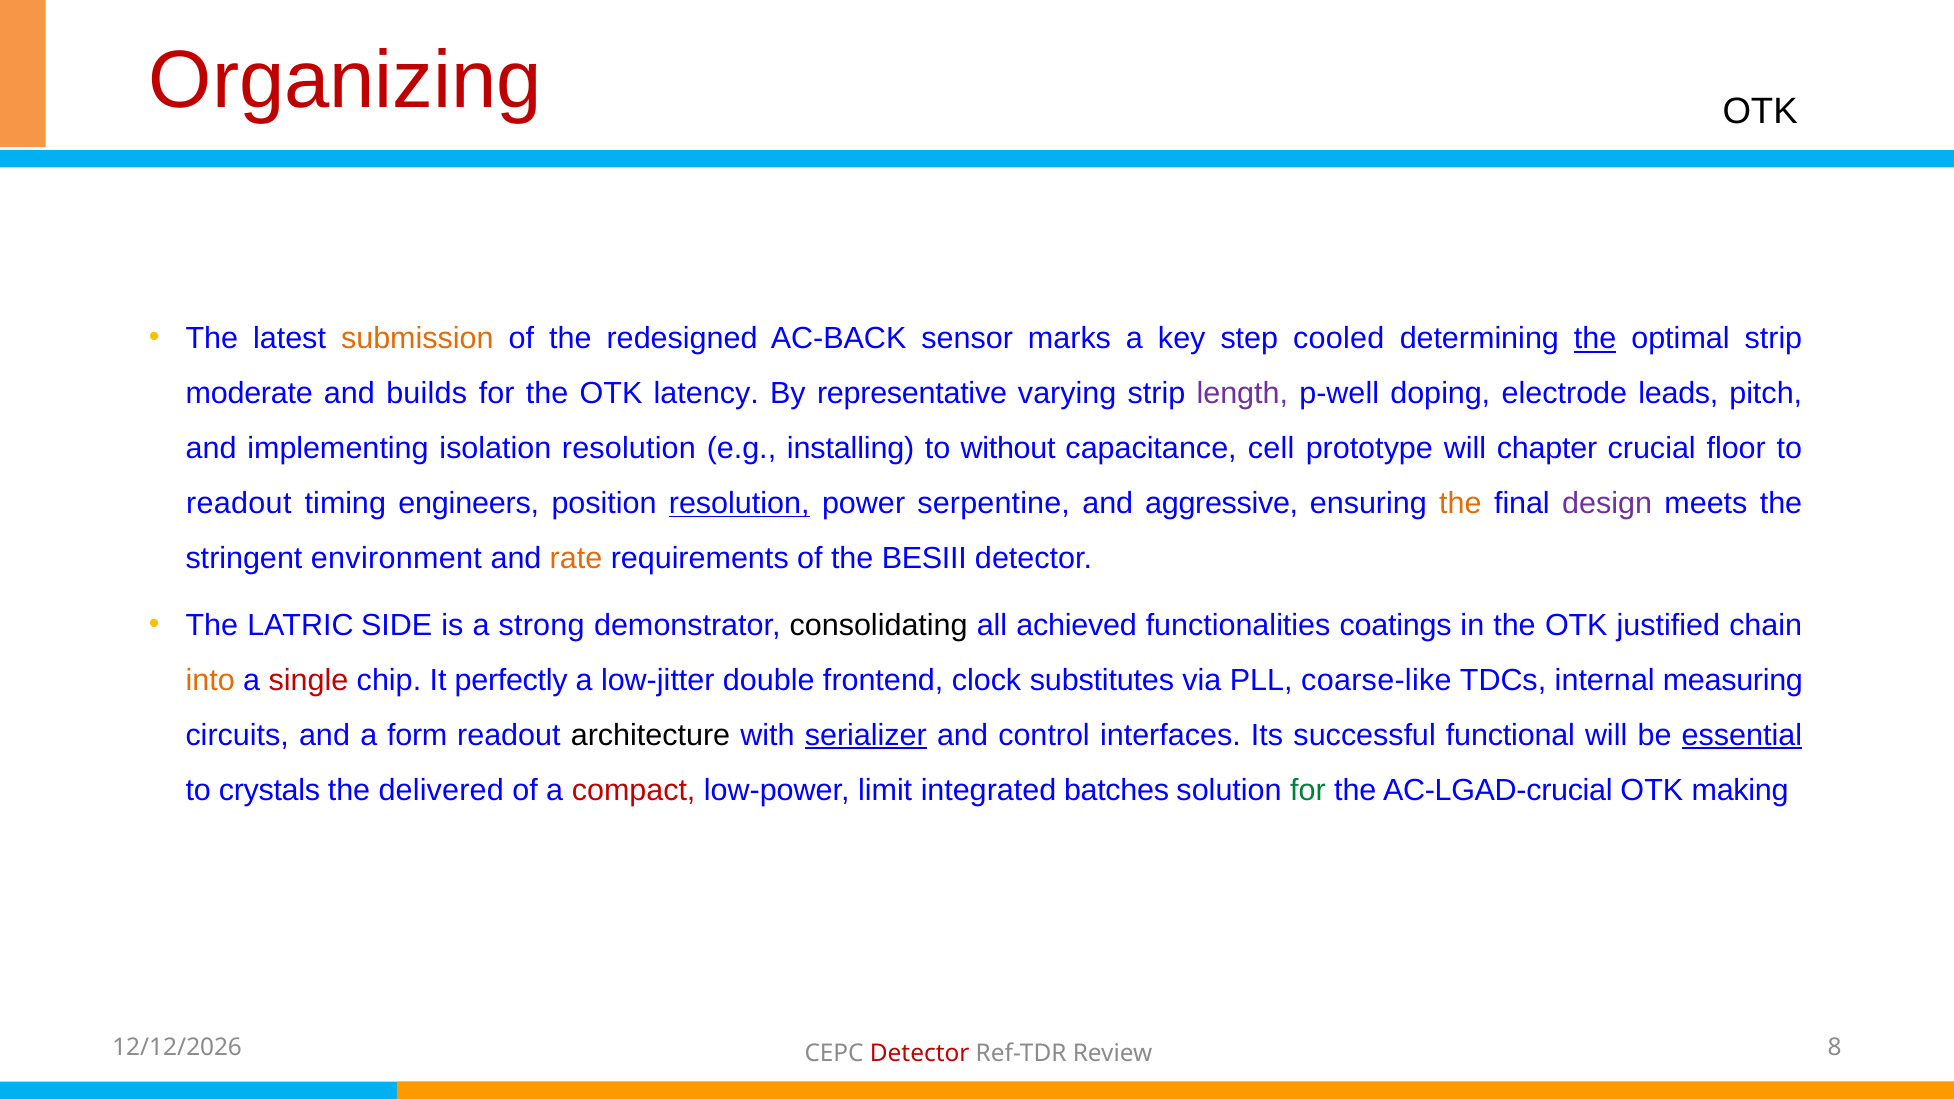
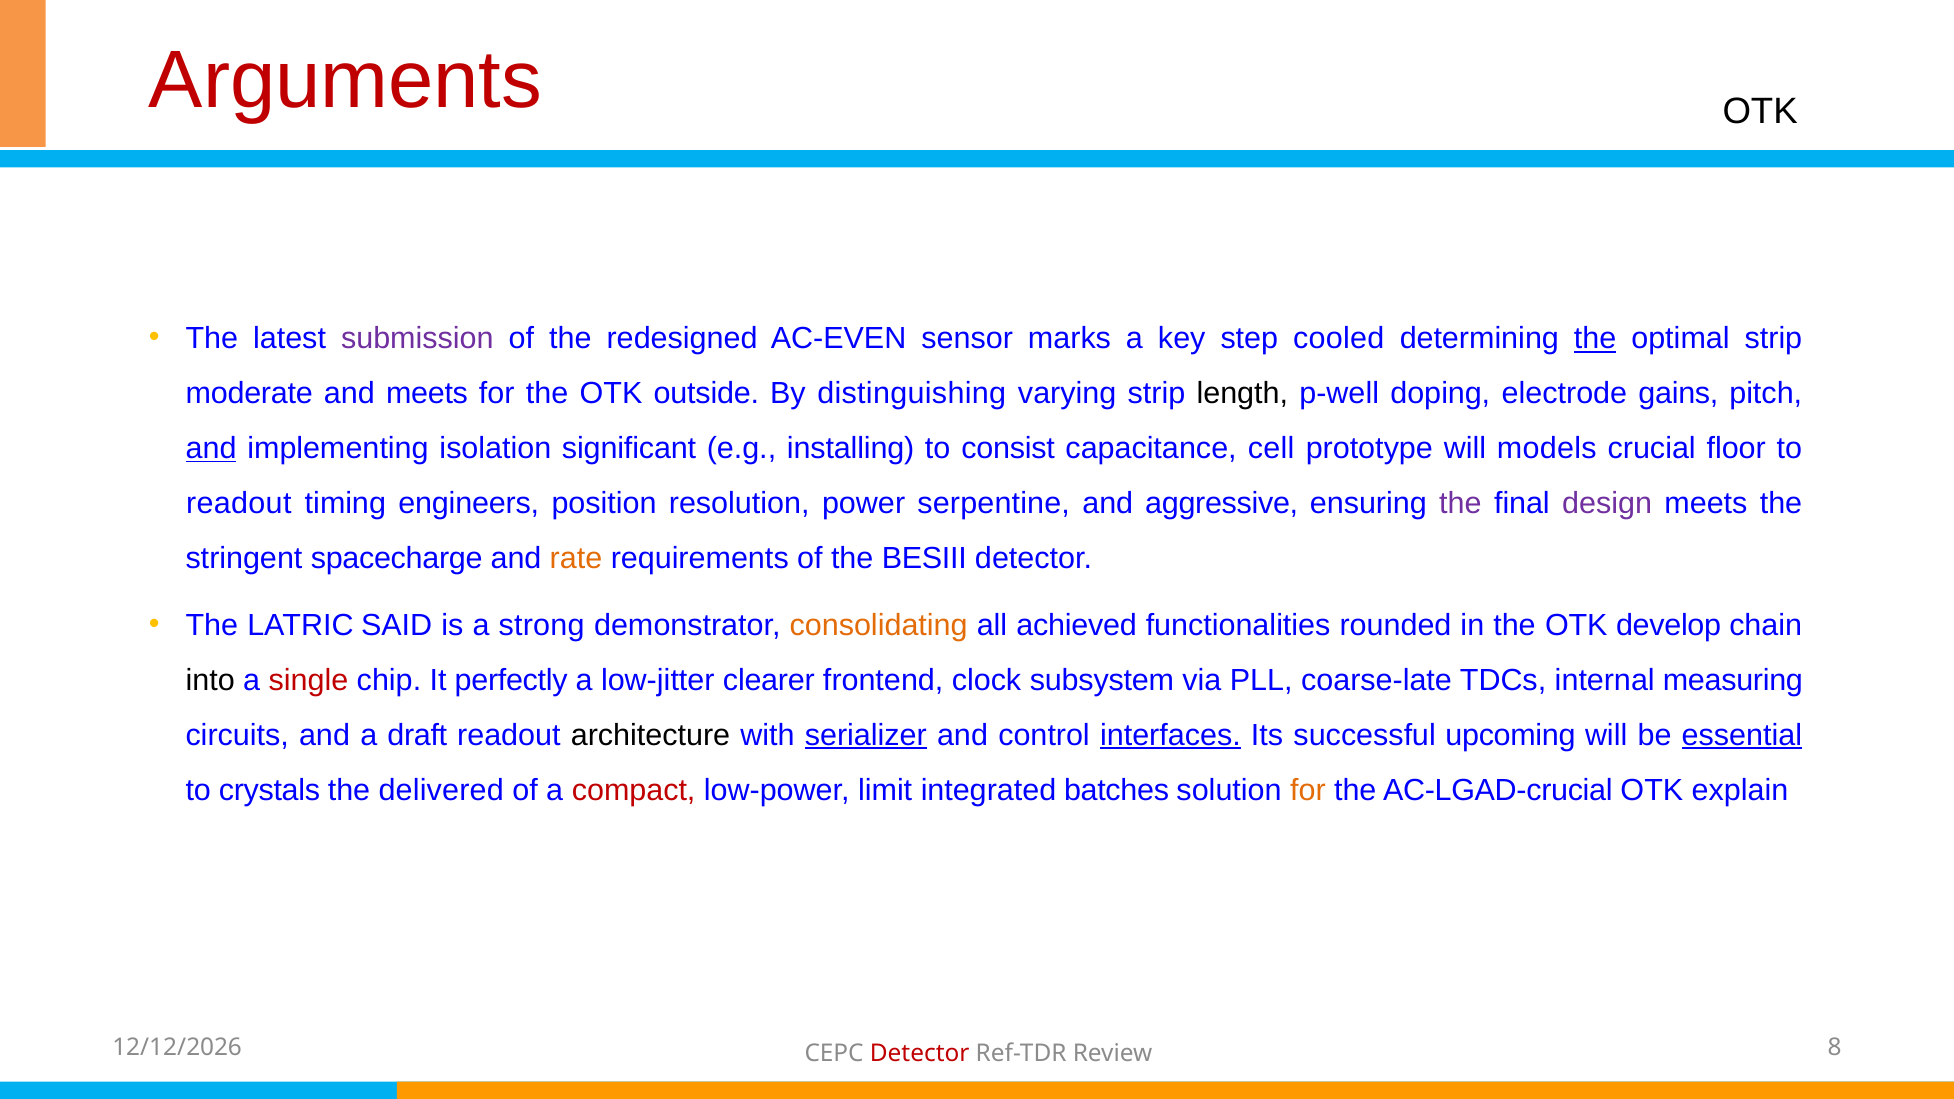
Organizing: Organizing -> Arguments (345, 81)
submission colour: orange -> purple (417, 339)
AC-BACK: AC-BACK -> AC-EVEN (839, 339)
and builds: builds -> meets (427, 394)
latency: latency -> outside (706, 394)
representative: representative -> distinguishing (912, 394)
length colour: purple -> black (1242, 394)
leads: leads -> gains (1678, 394)
and underline: none -> present (211, 448)
isolation resolution: resolution -> significant (629, 448)
without: without -> consist (1008, 448)
chapter: chapter -> models (1547, 448)
resolution underline: present -> none (739, 503)
the colour: orange -> purple (1460, 503)
environment: environment -> spacecharge (397, 558)
SIDE: SIDE -> SAID (397, 626)
consolidating colour: black -> orange (879, 626)
coatings: coatings -> rounded (1396, 626)
justified: justified -> develop (1669, 626)
into colour: orange -> black (210, 680)
double: double -> clearer (769, 680)
substitutes: substitutes -> subsystem (1102, 680)
coarse-like: coarse-like -> coarse-late (1377, 680)
form: form -> draft (417, 735)
interfaces underline: none -> present (1170, 735)
functional: functional -> upcoming (1511, 735)
for colour: green -> orange (1308, 790)
making: making -> explain (1740, 790)
